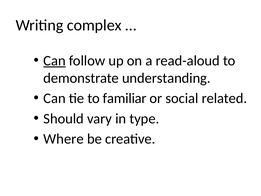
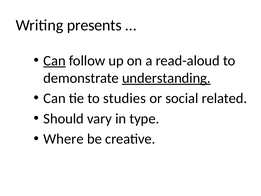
complex: complex -> presents (94, 25)
understanding underline: none -> present (166, 78)
familiar: familiar -> studies (125, 98)
